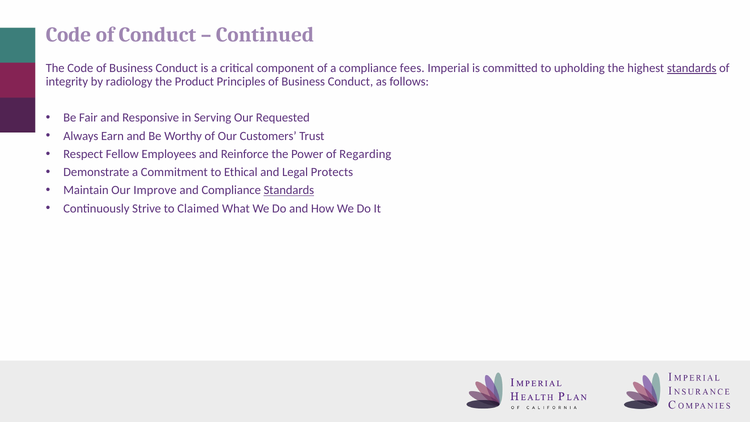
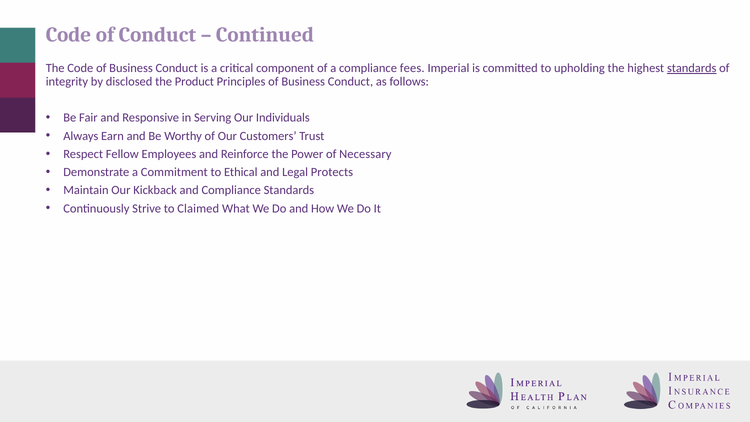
radiology: radiology -> disclosed (129, 82)
Requested: Requested -> Individuals (283, 118)
Regarding: Regarding -> Necessary (365, 154)
Improve: Improve -> Kickback (155, 190)
Standards underline: present -> none (289, 190)
